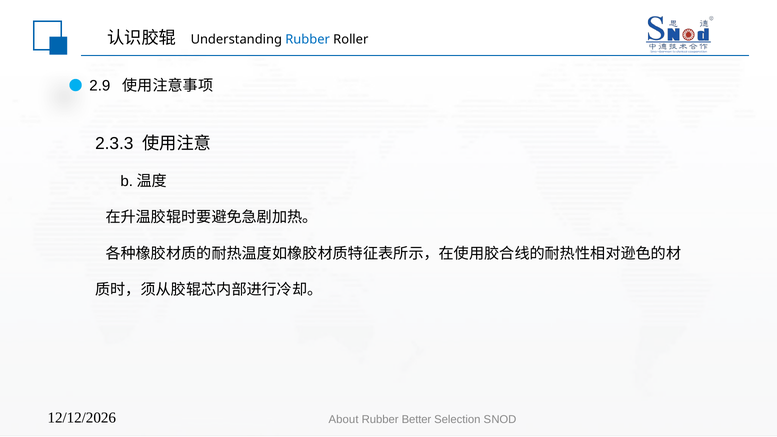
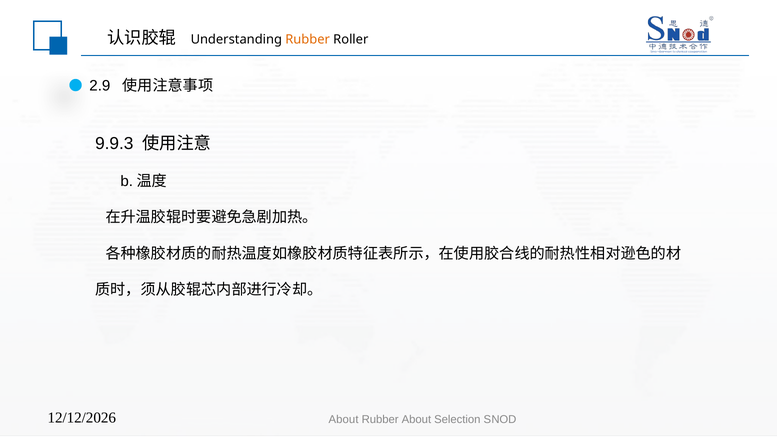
Rubber colour: blue -> orange (308, 39)
2.3.3: 2.3.3 -> 9.9.3 (114, 144)
Rubber Better: Better -> About (416, 420)
